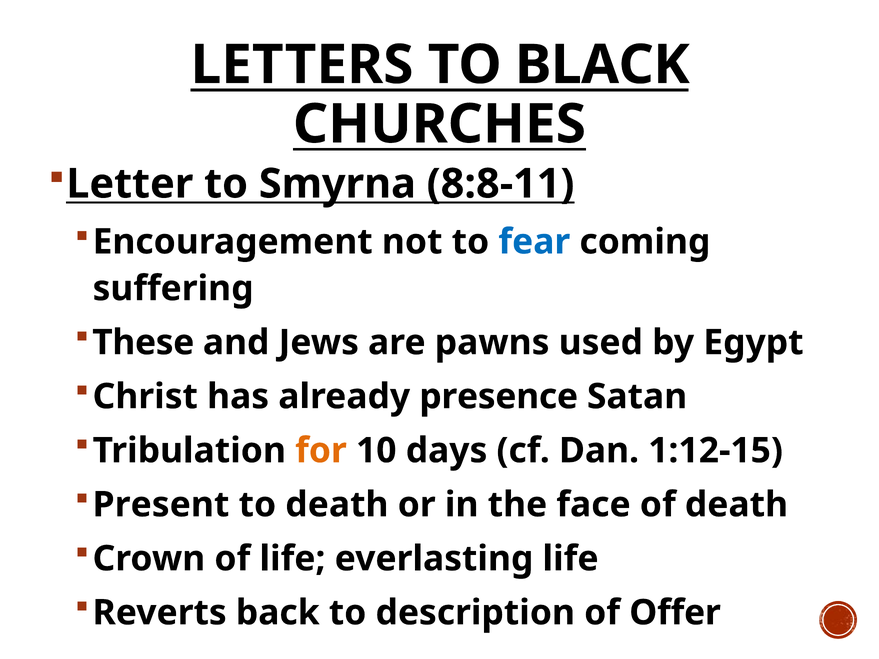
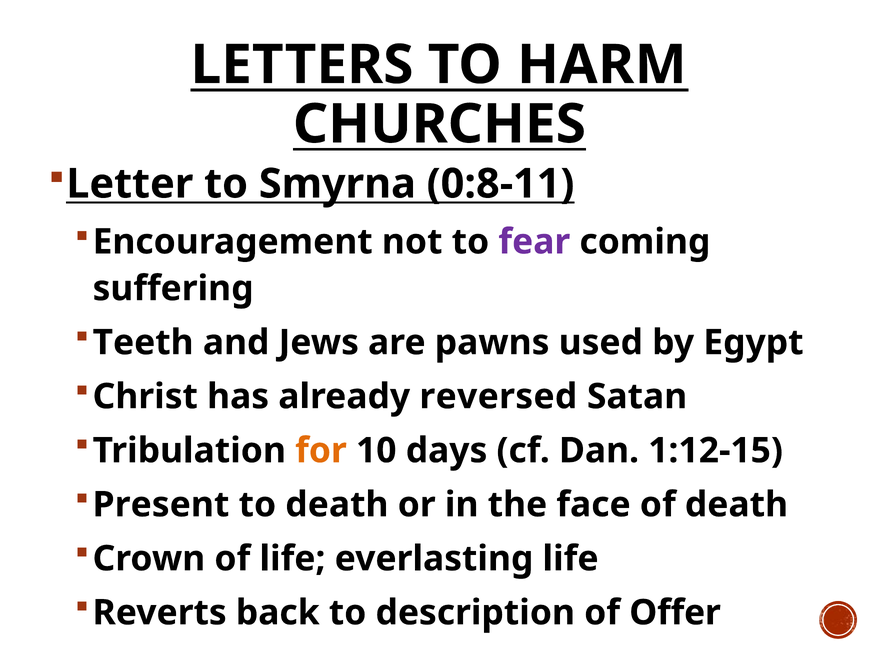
BLACK: BLACK -> HARM (602, 65)
8:8-11: 8:8-11 -> 0:8-11 (501, 184)
fear colour: blue -> purple (534, 242)
These: These -> Teeth (143, 343)
presence: presence -> reversed (498, 397)
